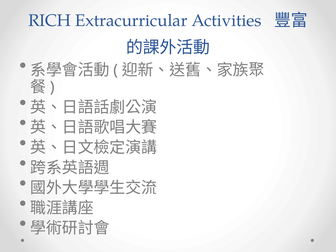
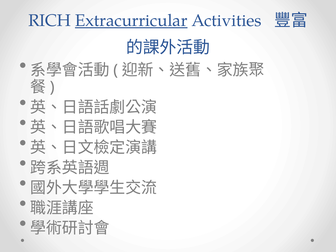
Extracurricular underline: none -> present (131, 20)
